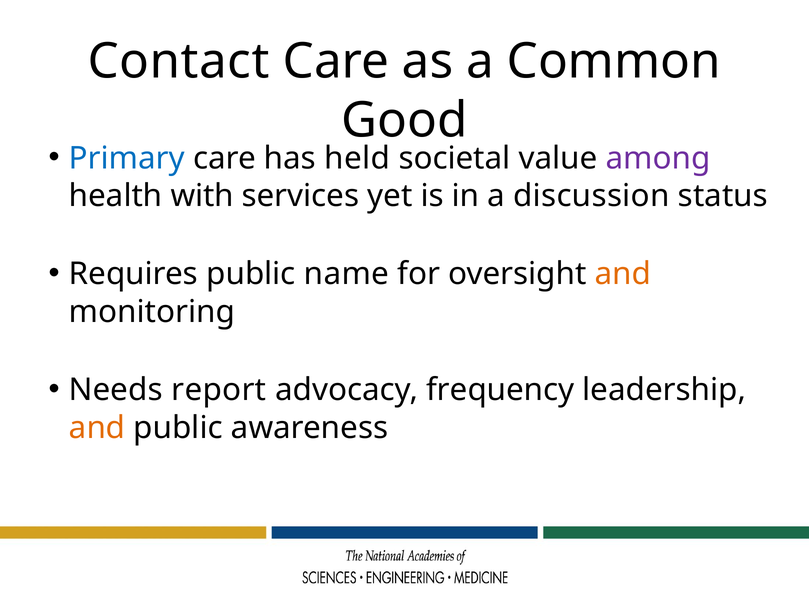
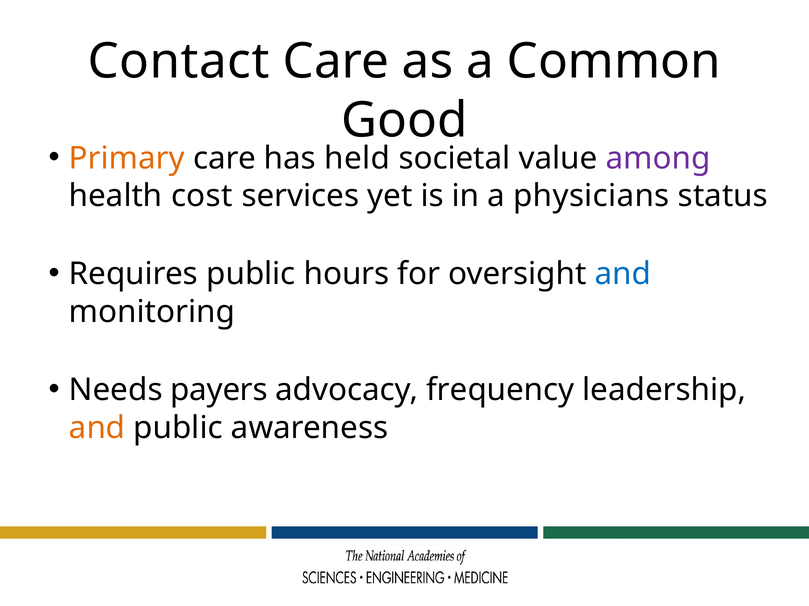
Primary colour: blue -> orange (127, 158)
with: with -> cost (202, 196)
discussion: discussion -> physicians (591, 196)
name: name -> hours (347, 274)
and colour: orange -> blue (623, 274)
report: report -> payers (219, 390)
